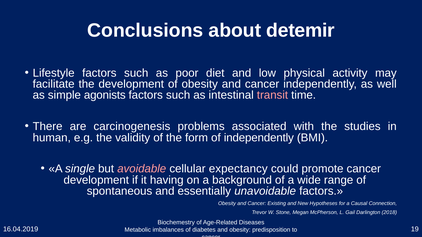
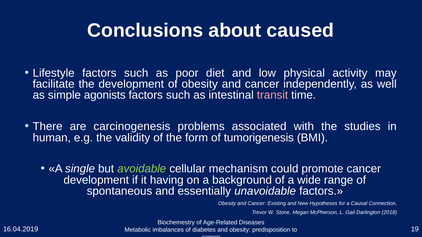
detemir: detemir -> caused (300, 30)
of independently: independently -> tumorigenesis (259, 138)
avoidable colour: pink -> light green (142, 169)
expectancy: expectancy -> mechanism (238, 169)
